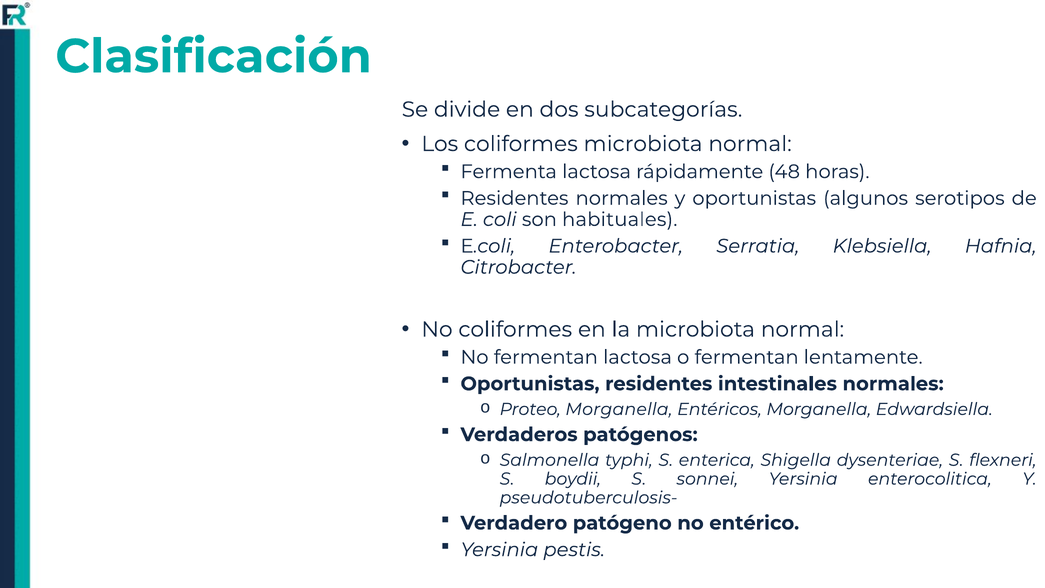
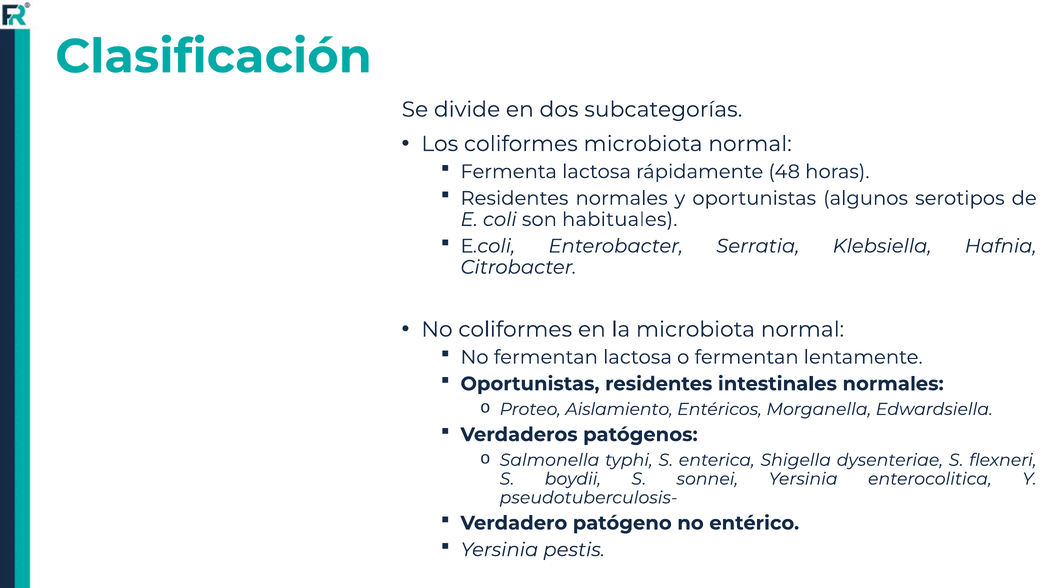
Proteo Morganella: Morganella -> Aislamiento (619, 409)
